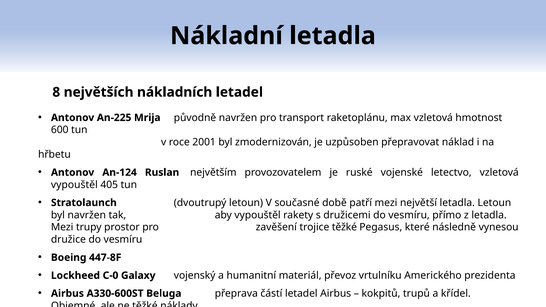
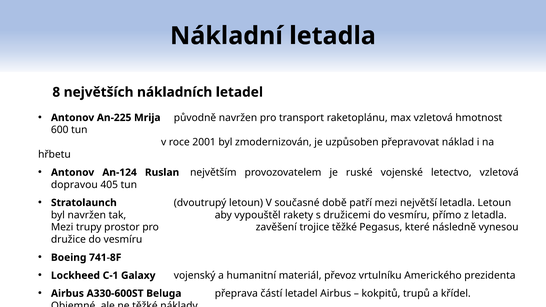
vypouštěl: vypouštěl -> dopravou (74, 185)
447-8F: 447-8F -> 741-8F (105, 258)
C-0: C-0 -> C-1 (111, 276)
